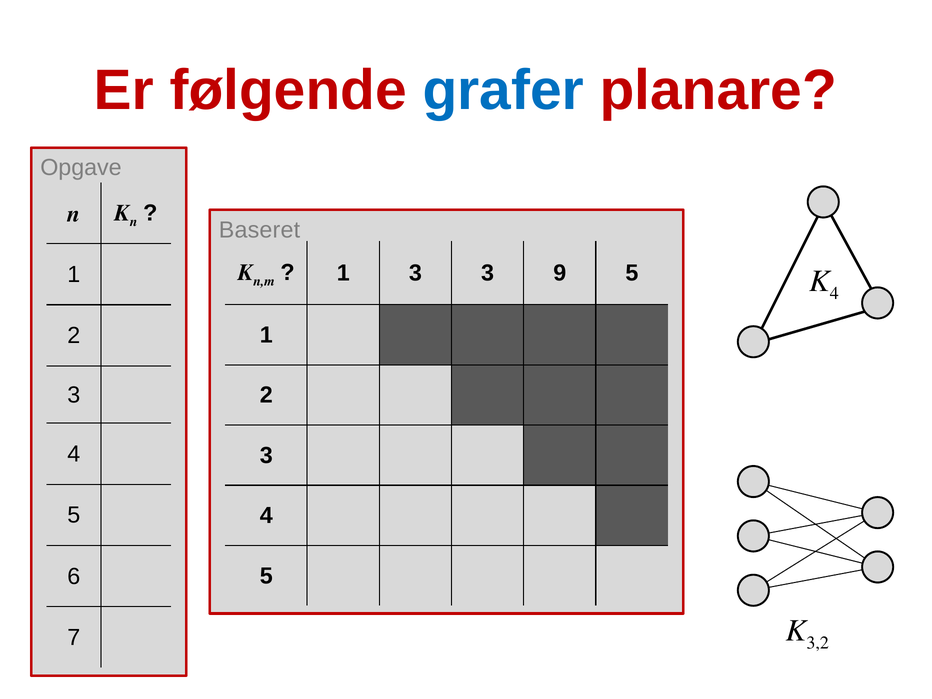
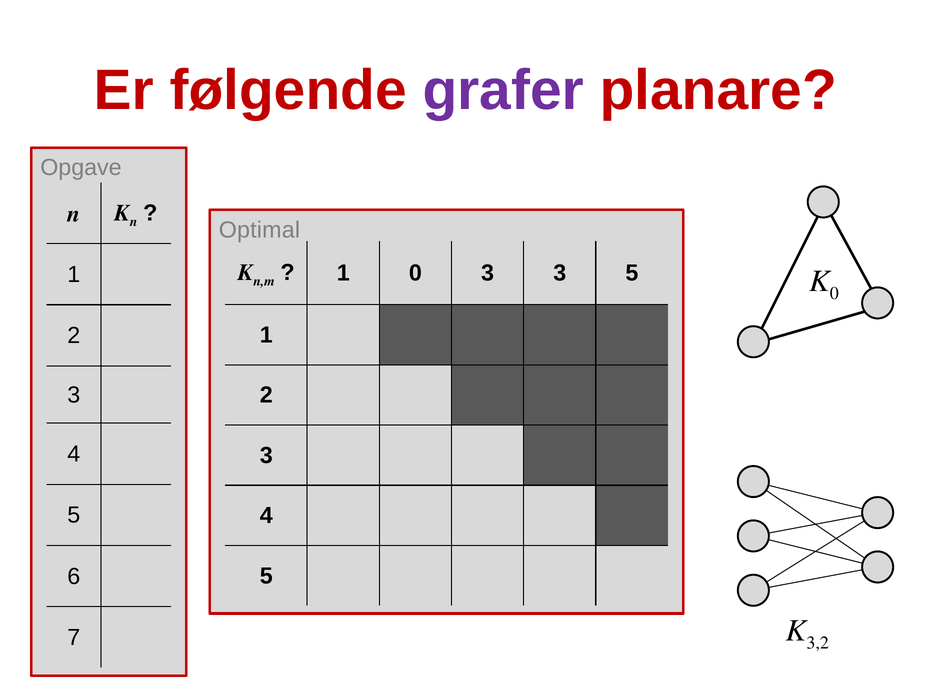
grafer colour: blue -> purple (503, 90)
Baseret: Baseret -> Optimal (259, 230)
1 3: 3 -> 0 (415, 273)
3 9: 9 -> 3 (560, 273)
4: 4 -> 0 (834, 293)
